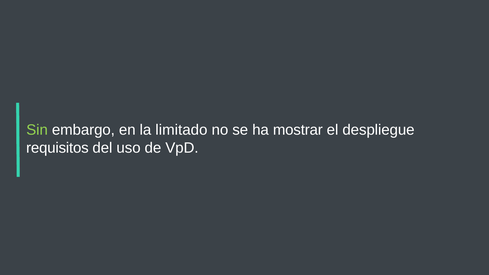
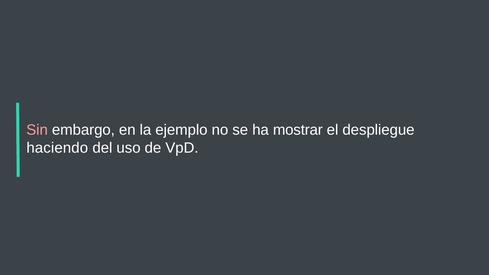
Sin colour: light green -> pink (37, 130)
limitado: limitado -> ejemplo (181, 130)
requisitos: requisitos -> haciendo (57, 148)
